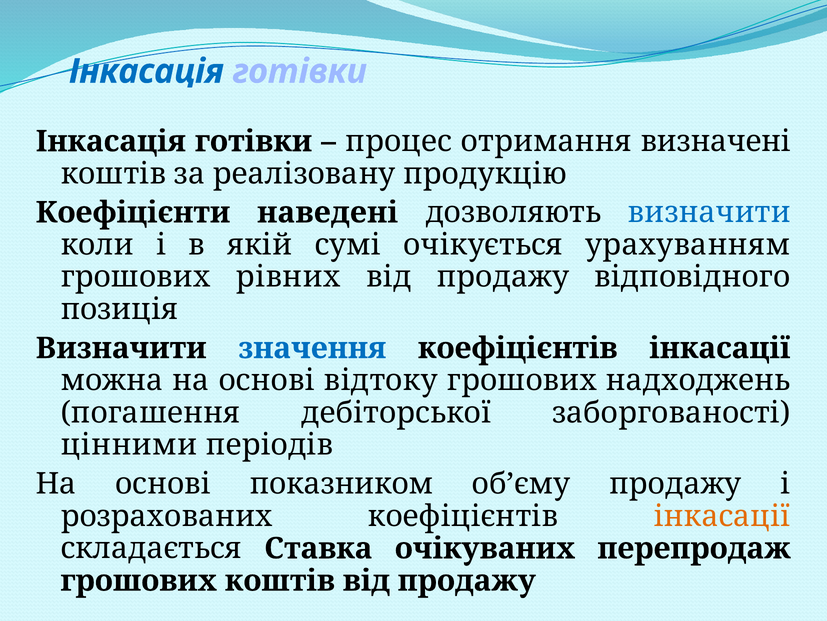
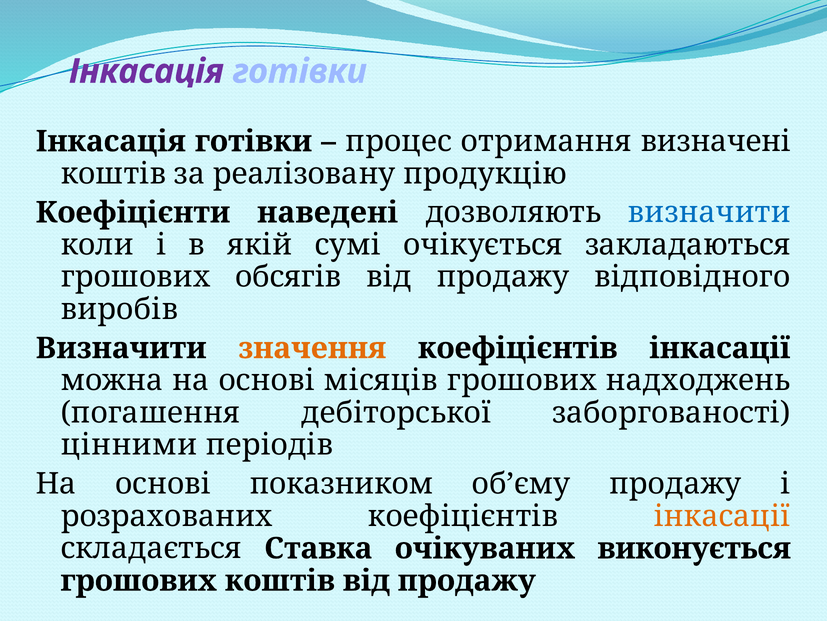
Інкасація colour: blue -> purple (146, 71)
урахуванням: урахуванням -> закладаються (688, 245)
рівних: рівних -> обсягів (288, 277)
позиція: позиція -> виробів (119, 309)
значення colour: blue -> orange (312, 348)
відтоку: відтоку -> місяців (381, 380)
перепродаж: перепродаж -> виконується (694, 548)
